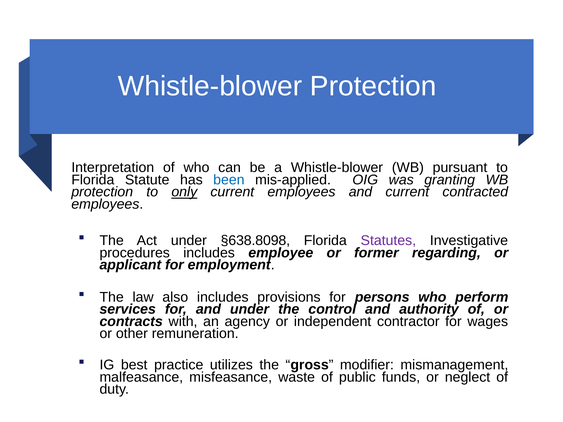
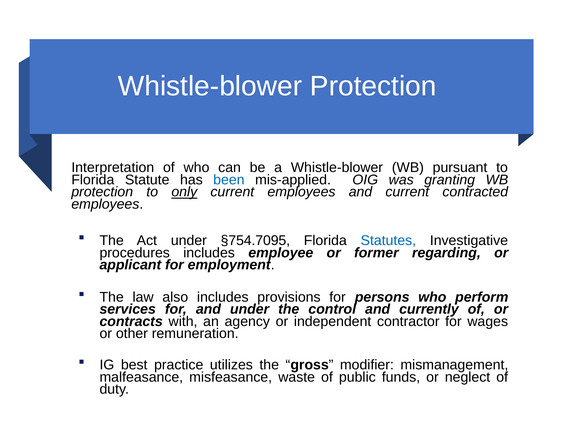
§638.8098: §638.8098 -> §754.7095 (255, 241)
Statutes colour: purple -> blue (388, 241)
authority: authority -> currently (429, 309)
